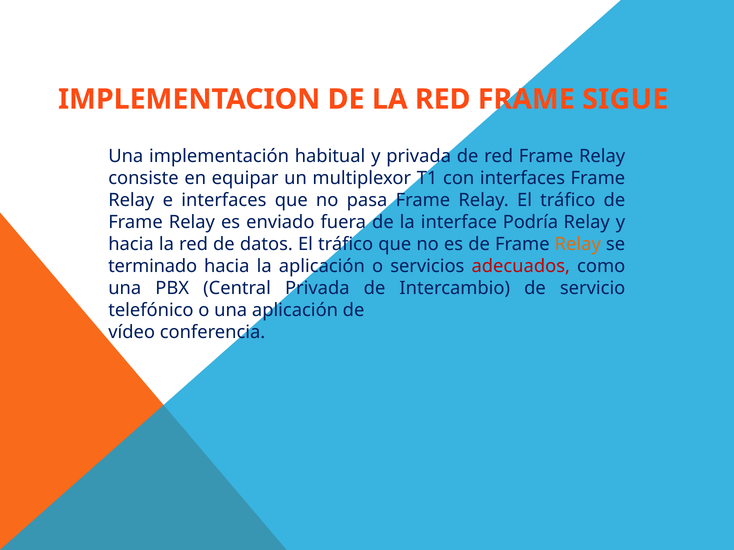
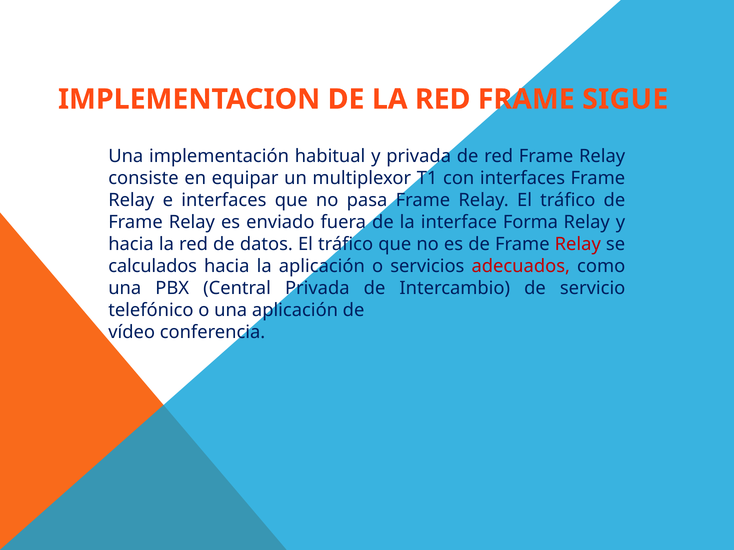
Podría: Podría -> Forma (530, 222)
Relay colour: orange -> red (578, 244)
terminado: terminado -> calculados (153, 266)
